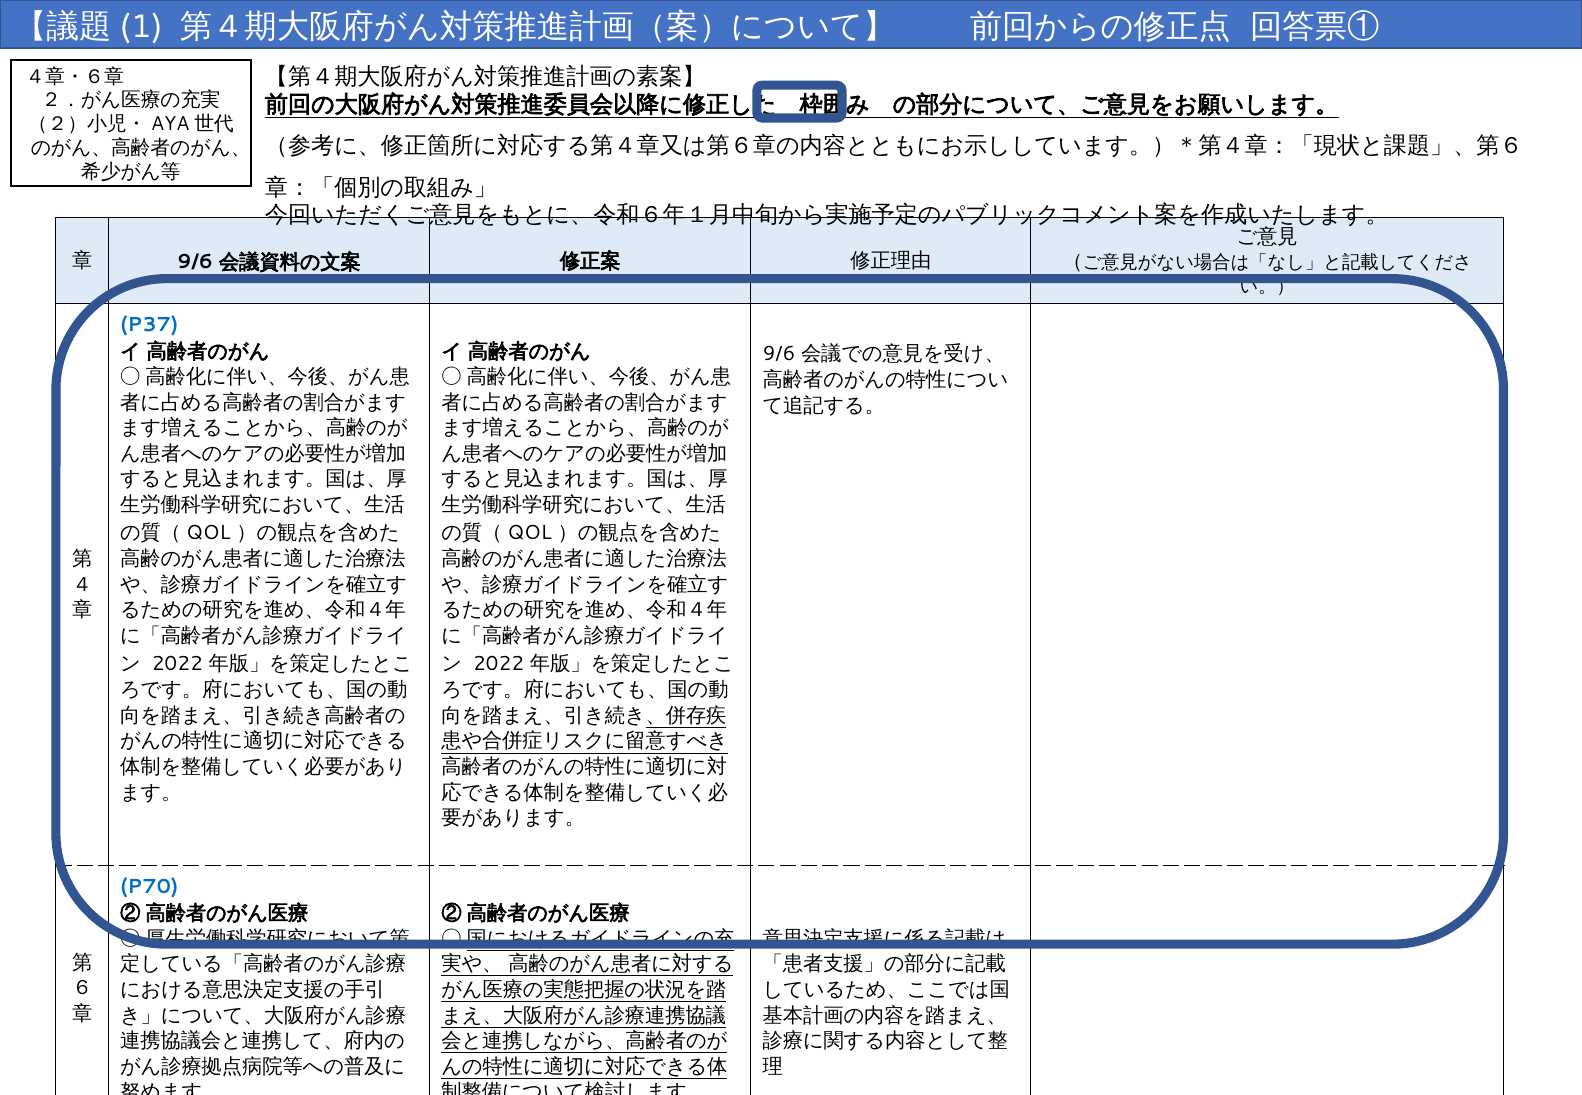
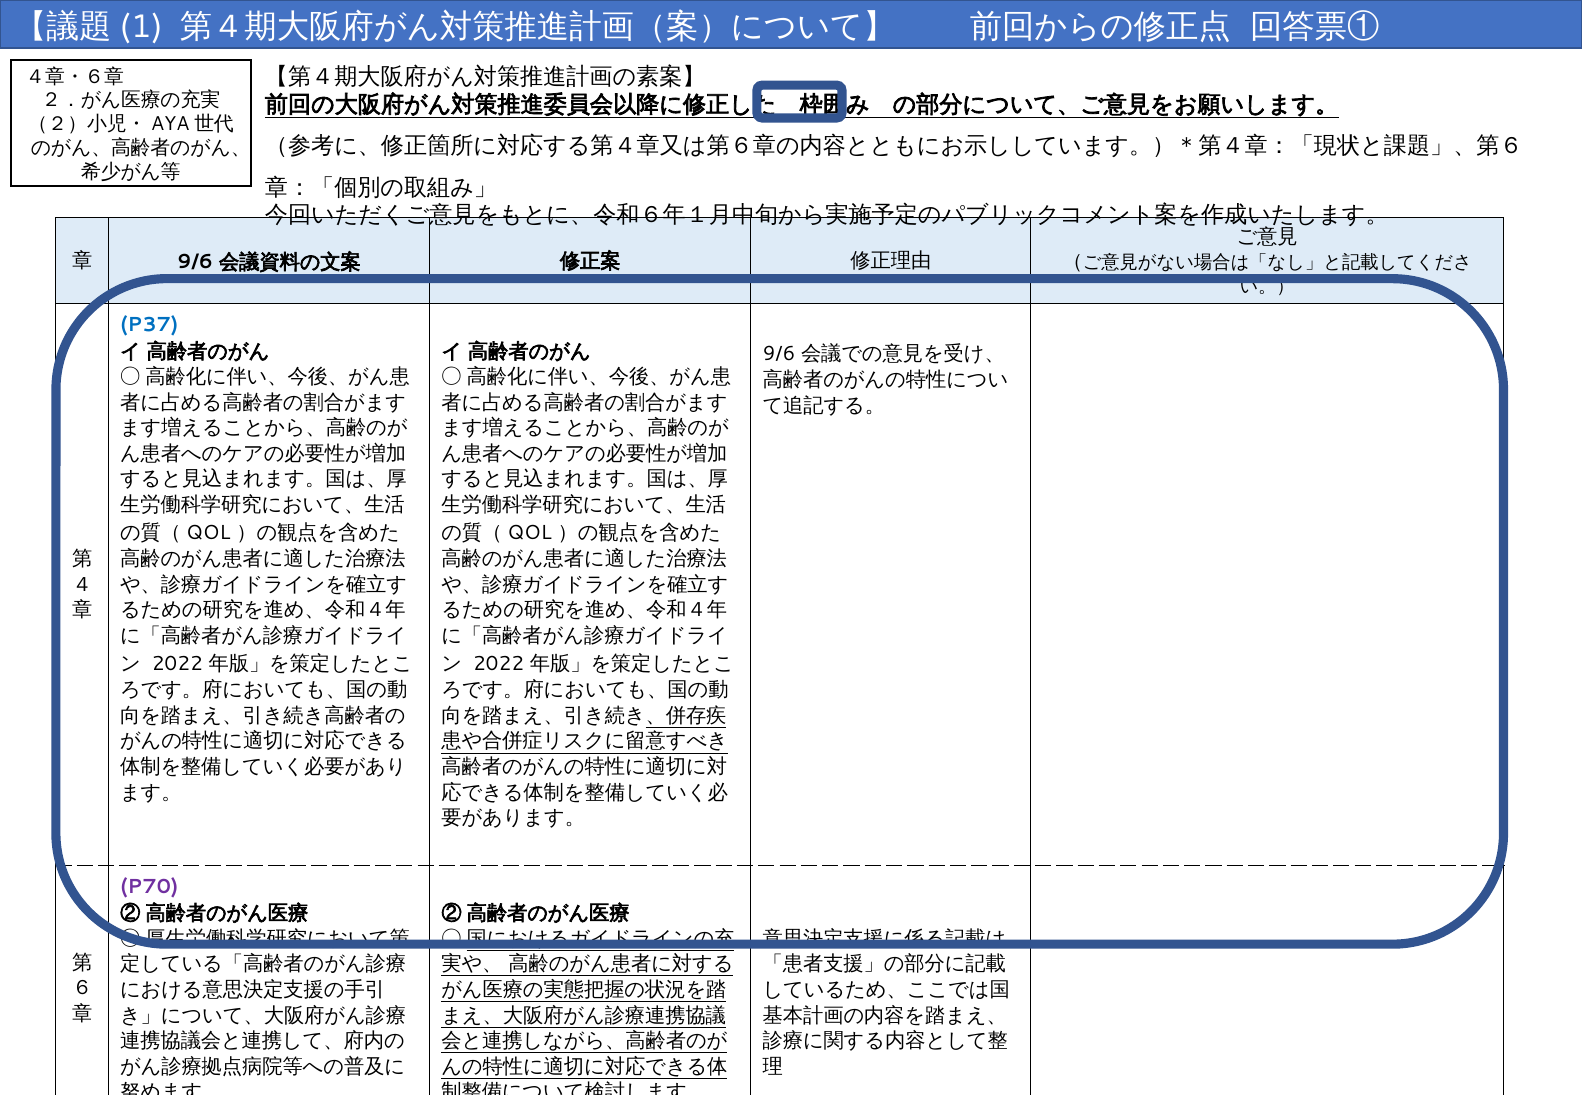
P70 colour: blue -> purple (149, 887)
